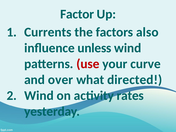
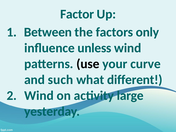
Currents: Currents -> Between (48, 32)
also: also -> only (147, 32)
use colour: red -> black (88, 64)
over: over -> such (61, 80)
directed: directed -> different (135, 80)
rates: rates -> large (130, 96)
